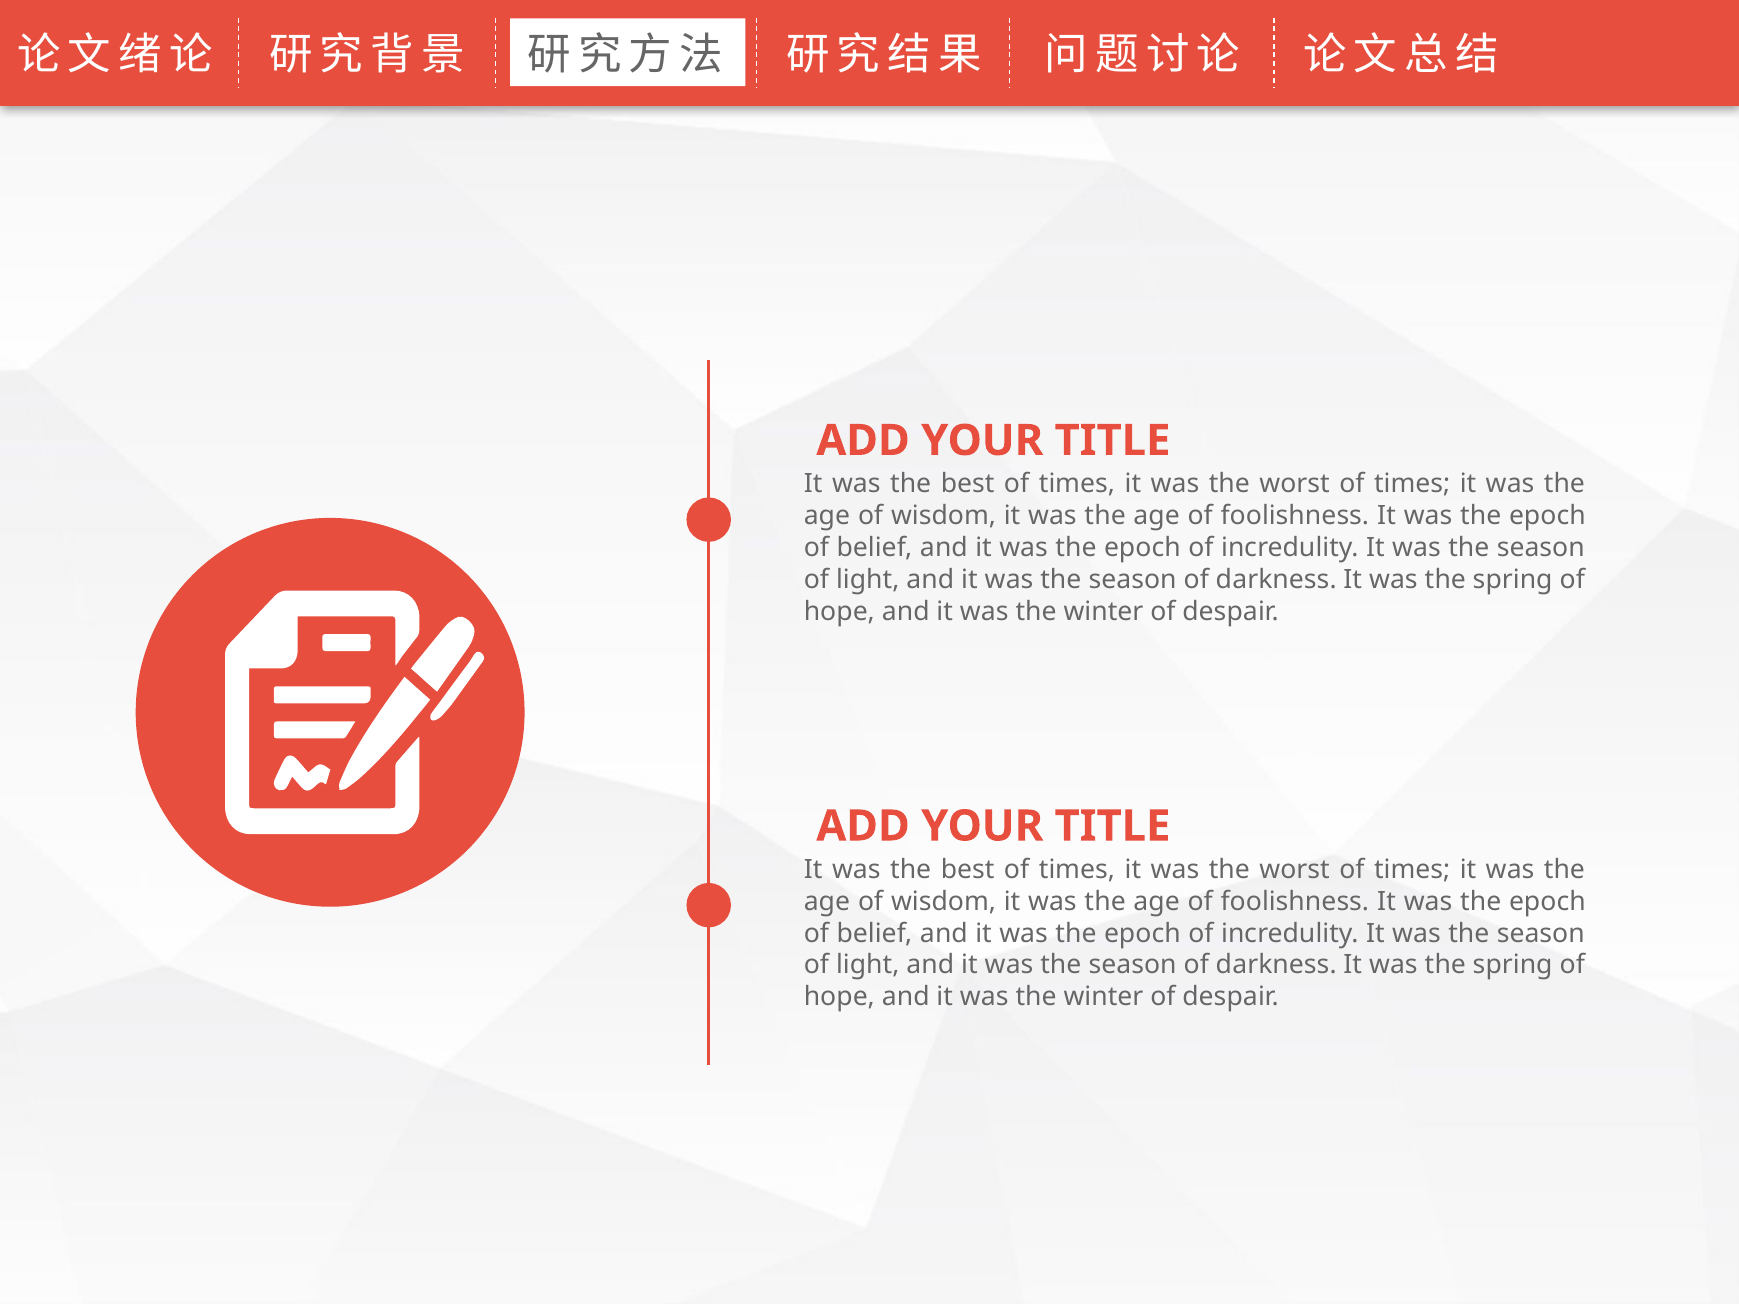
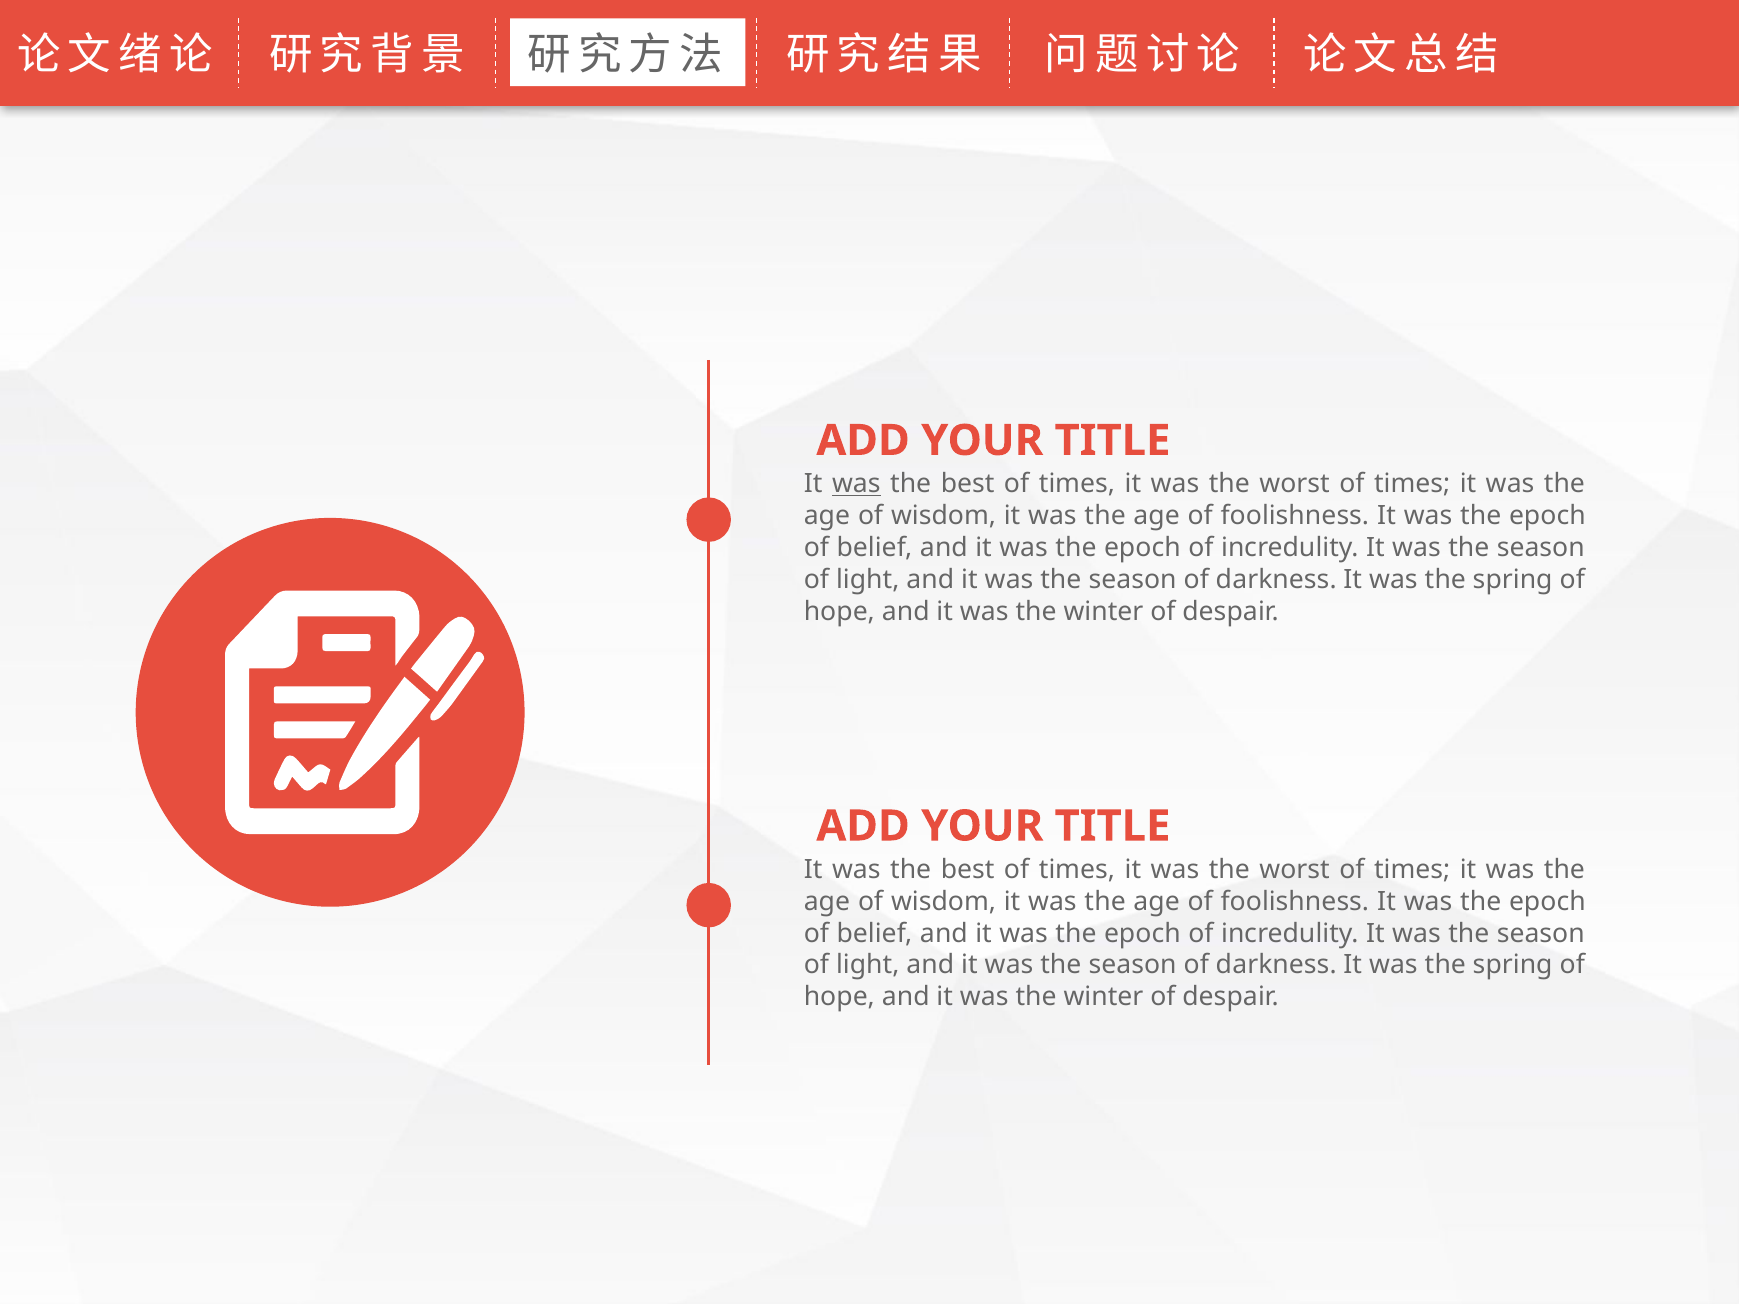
was underline: none -> present (856, 484)
